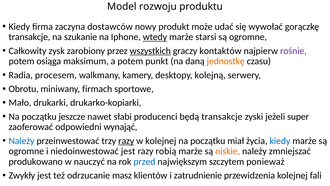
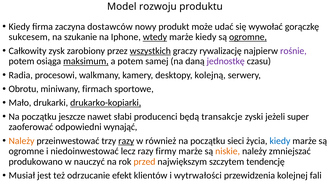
transakcje: transakcje -> sukcesem (29, 37)
marże starsi: starsi -> kiedy (206, 37)
ogromne underline: none -> present (248, 37)
kontaktów: kontaktów -> rywalizację (221, 51)
maksimum underline: none -> present (86, 61)
punkt: punkt -> samej (157, 61)
jednostkę colour: orange -> purple (226, 61)
procesem: procesem -> procesowi (56, 75)
drukarko-kopiarki underline: none -> present (106, 103)
Należy colour: blue -> orange (22, 141)
w kolejnej: kolejnej -> również (161, 141)
miał: miał -> sieci (236, 141)
niedoinwestować jest: jest -> lecz (128, 151)
robią: robią -> firmy (166, 151)
przed colour: blue -> orange (144, 161)
ponieważ: ponieważ -> tendencję (266, 161)
Zwykły: Zwykły -> Musiał (22, 175)
masz: masz -> efekt (122, 175)
zatrudnienie: zatrudnienie -> wytrwałości (198, 175)
